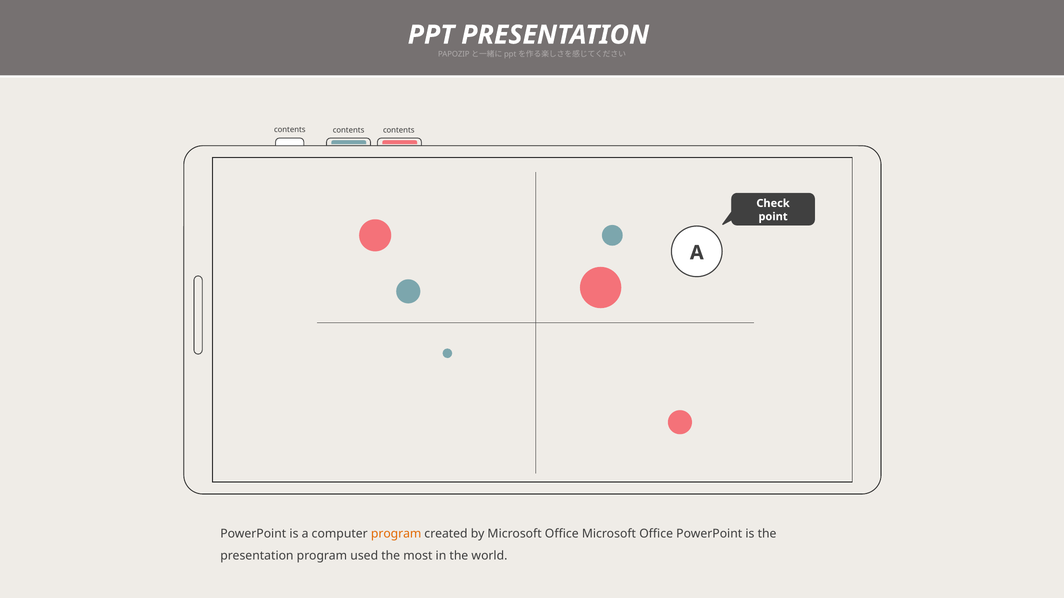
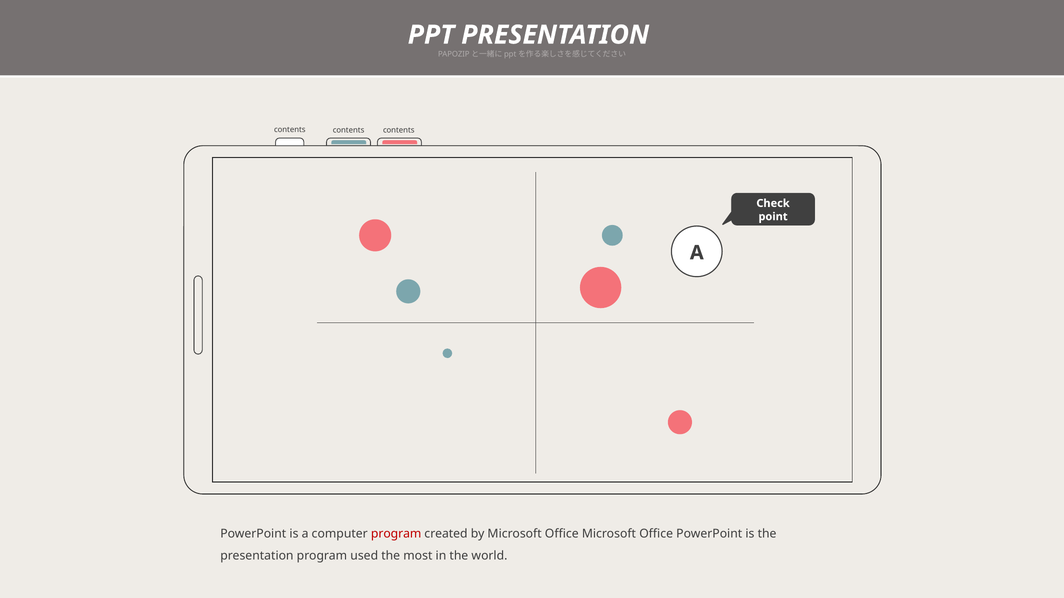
program colour: orange -> red (396, 534)
